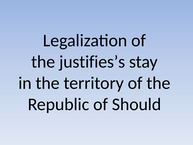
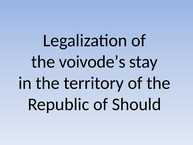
justifies’s: justifies’s -> voivode’s (92, 62)
